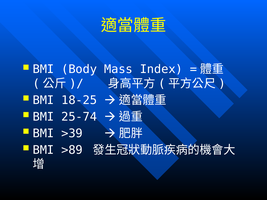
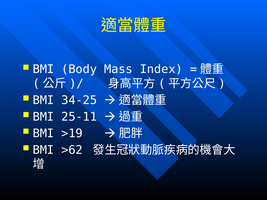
18-25: 18-25 -> 34-25 (79, 100)
25-74: 25-74 -> 25-11 (79, 117)
>39: >39 -> >19 (72, 133)
>89: >89 -> >62 (72, 150)
